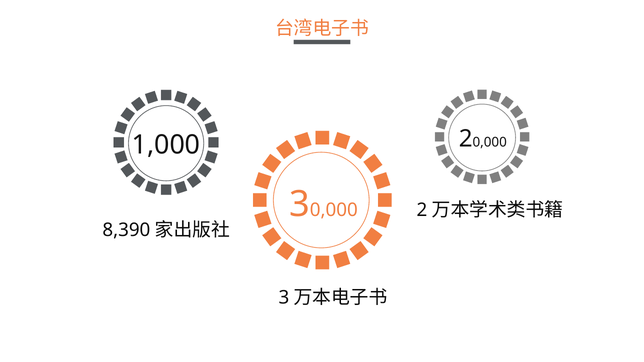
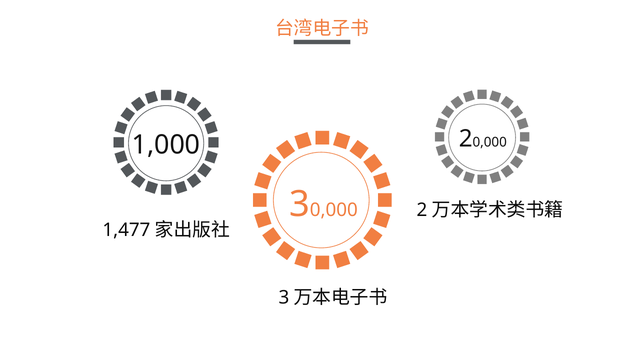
8,390: 8,390 -> 1,477 (126, 230)
